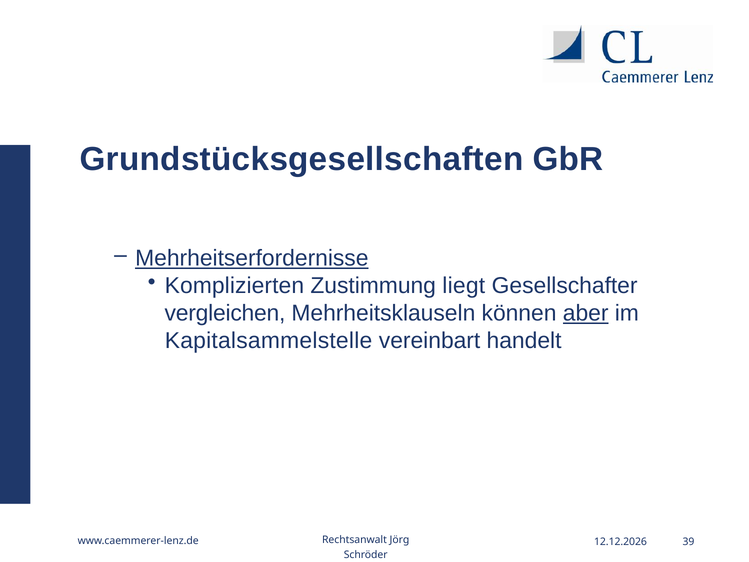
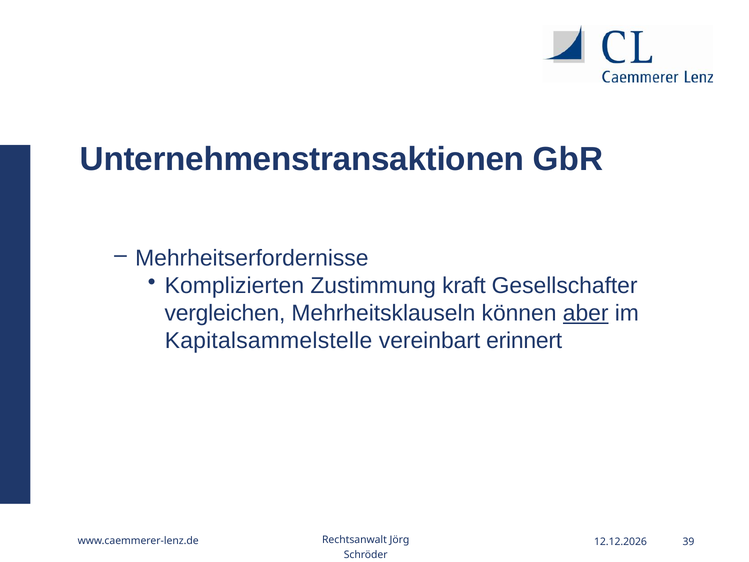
Grundstücksgesellschaften: Grundstücksgesellschaften -> Unternehmenstransaktionen (302, 159)
Mehrheitserfordernisse underline: present -> none (252, 258)
liegt: liegt -> kraft (464, 286)
handelt: handelt -> erinnert (524, 341)
